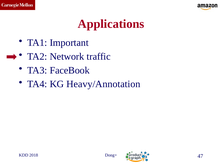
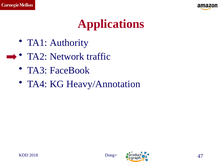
Important: Important -> Authority (69, 43)
